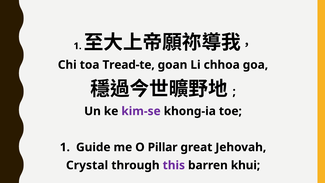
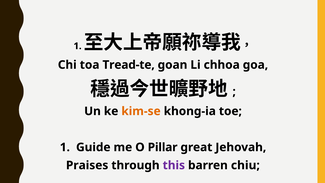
kim-se colour: purple -> orange (141, 111)
Crystal: Crystal -> Praises (87, 165)
khui: khui -> chiu (245, 165)
